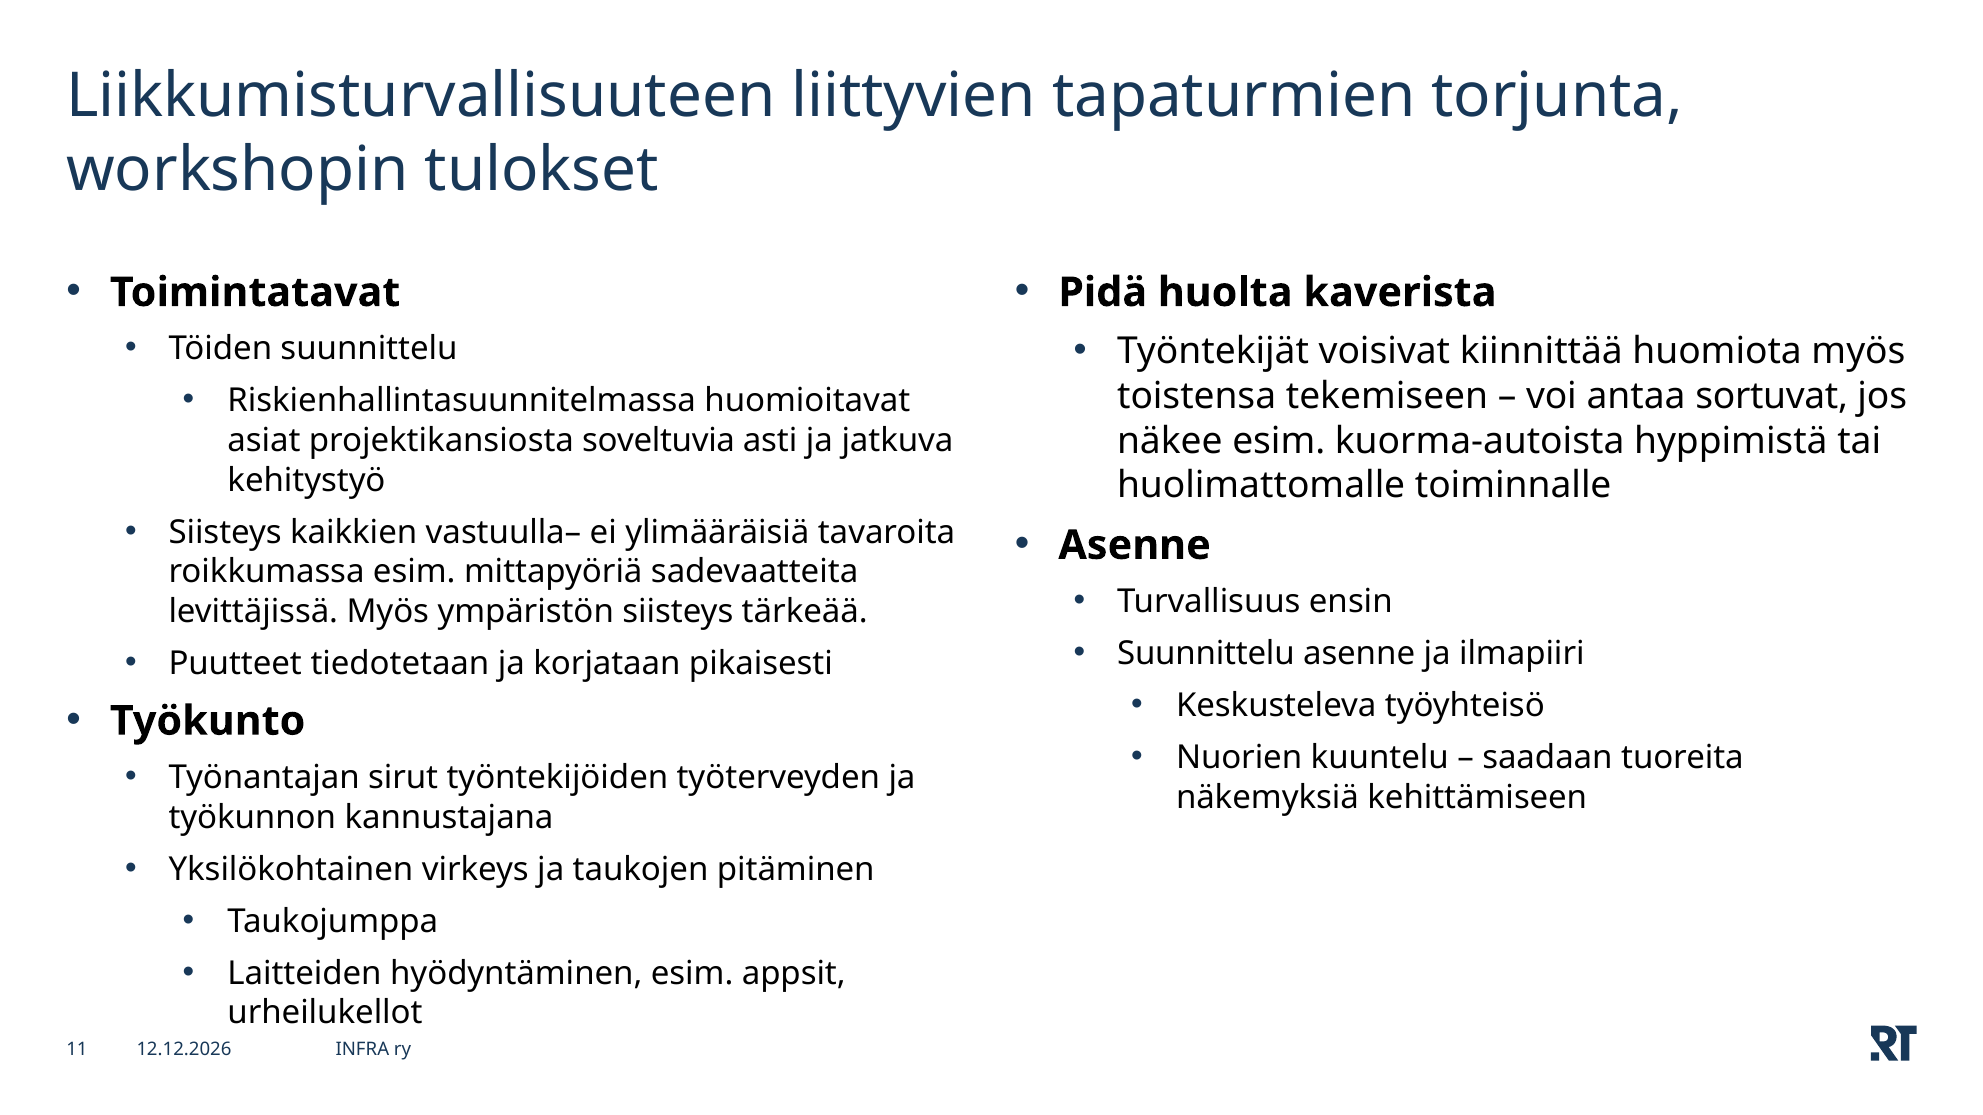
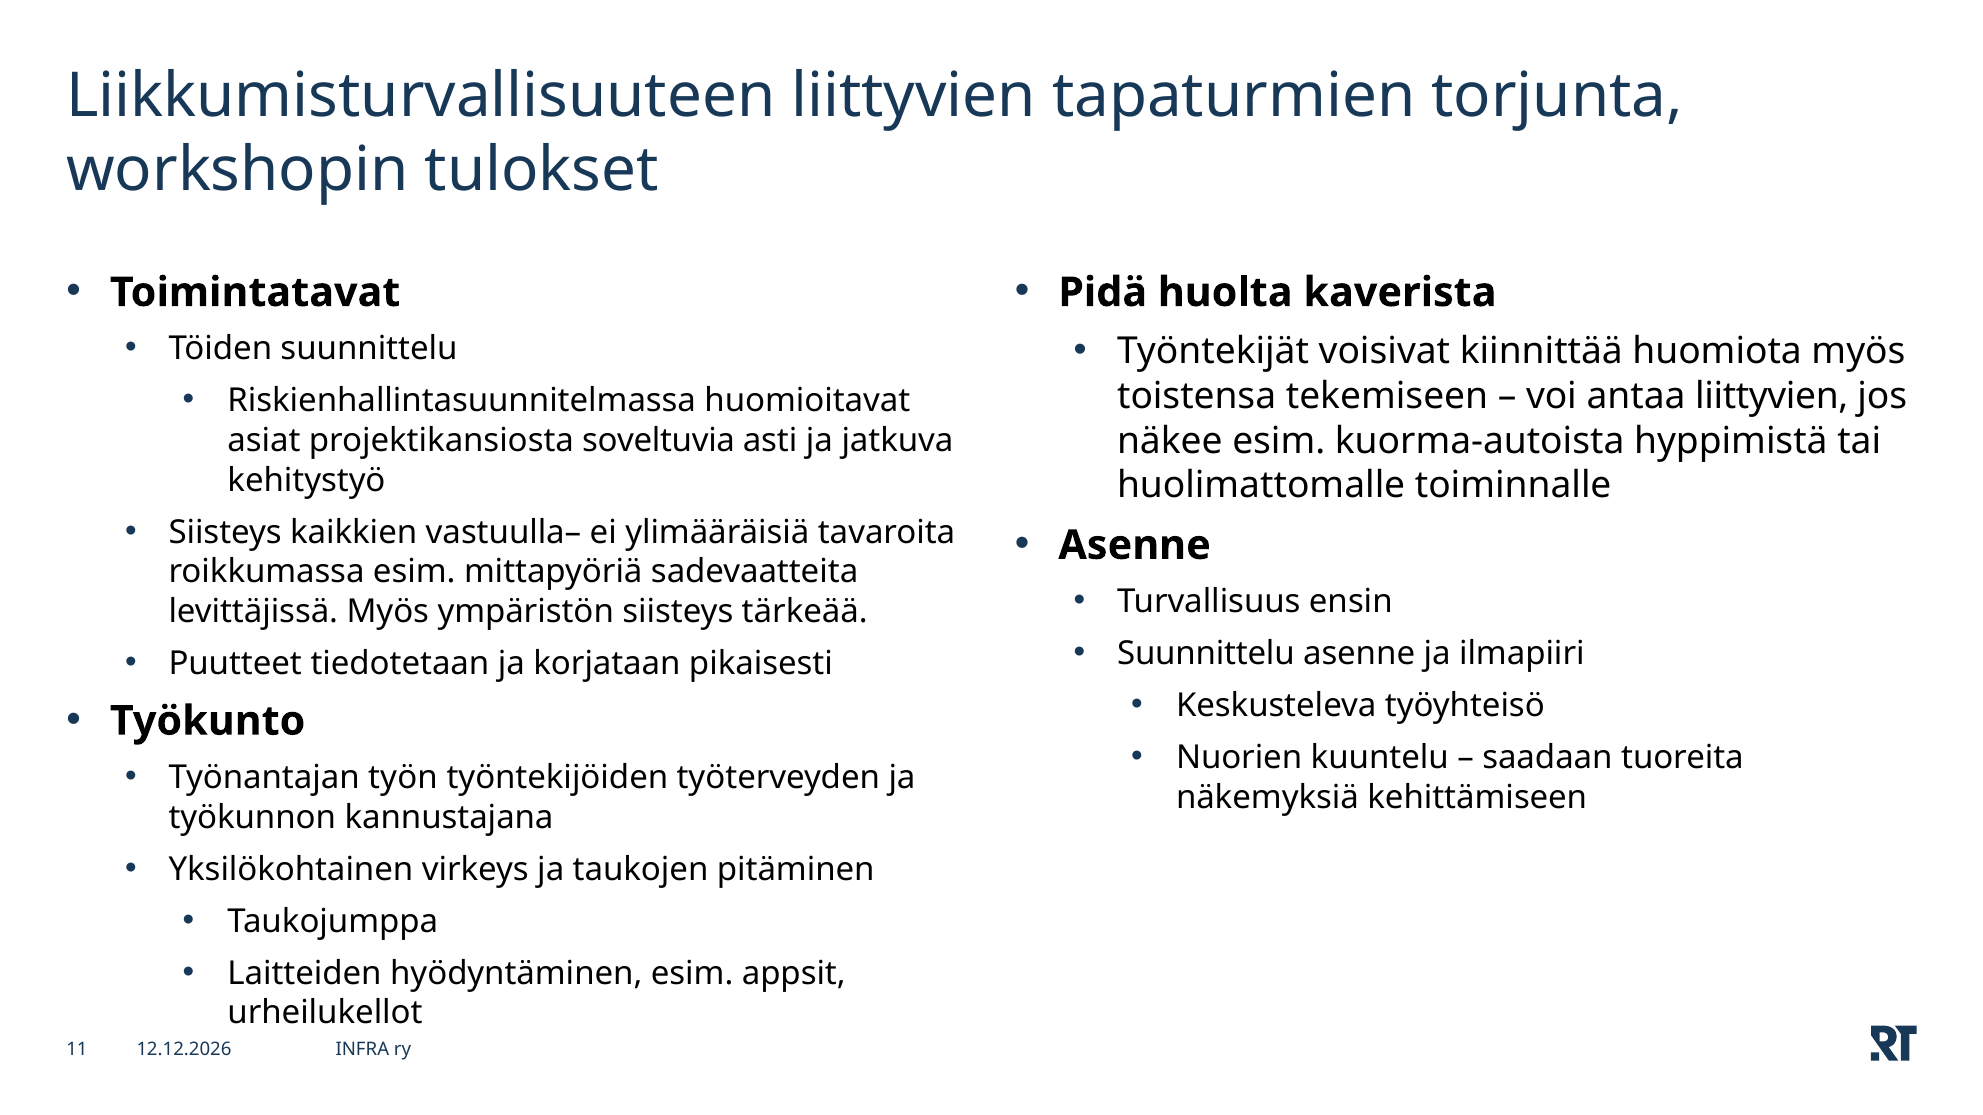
antaa sortuvat: sortuvat -> liittyvien (1772, 396)
sirut: sirut -> työn (403, 778)
